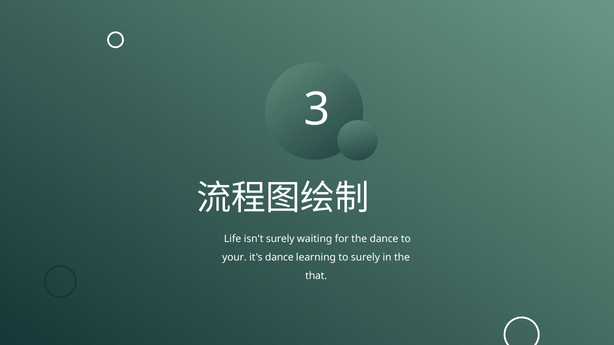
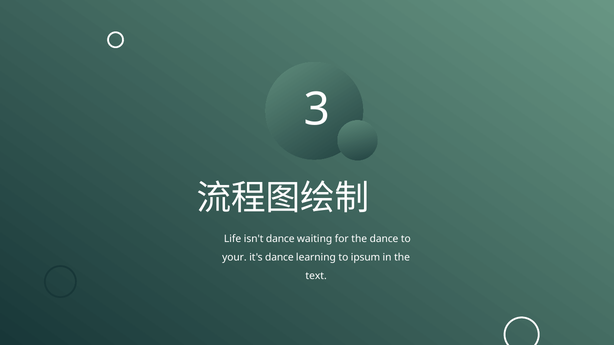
isn't surely: surely -> dance (280, 239)
to surely: surely -> ipsum (366, 258)
that: that -> text (316, 276)
